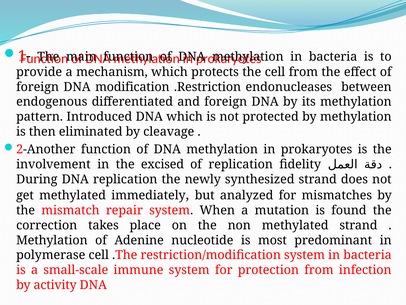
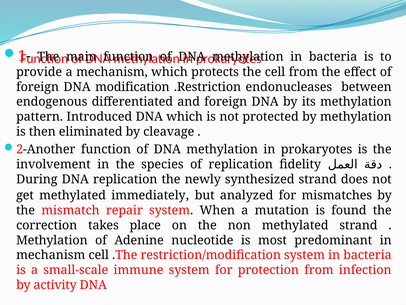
excised: excised -> species (162, 164)
polymerase: polymerase -> mechanism (51, 255)
